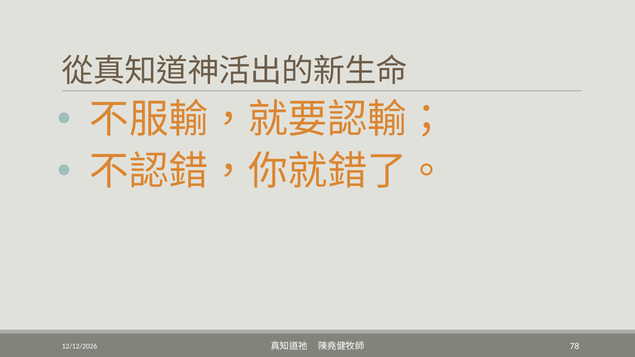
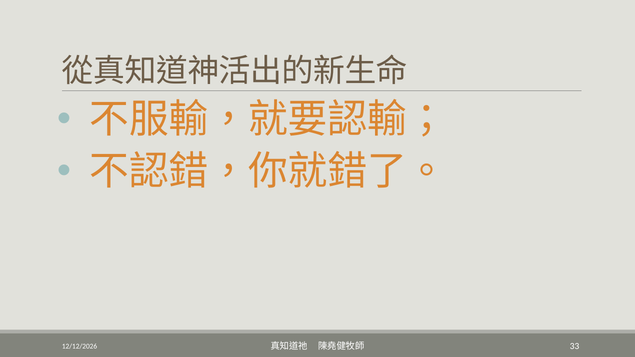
78: 78 -> 33 (575, 347)
